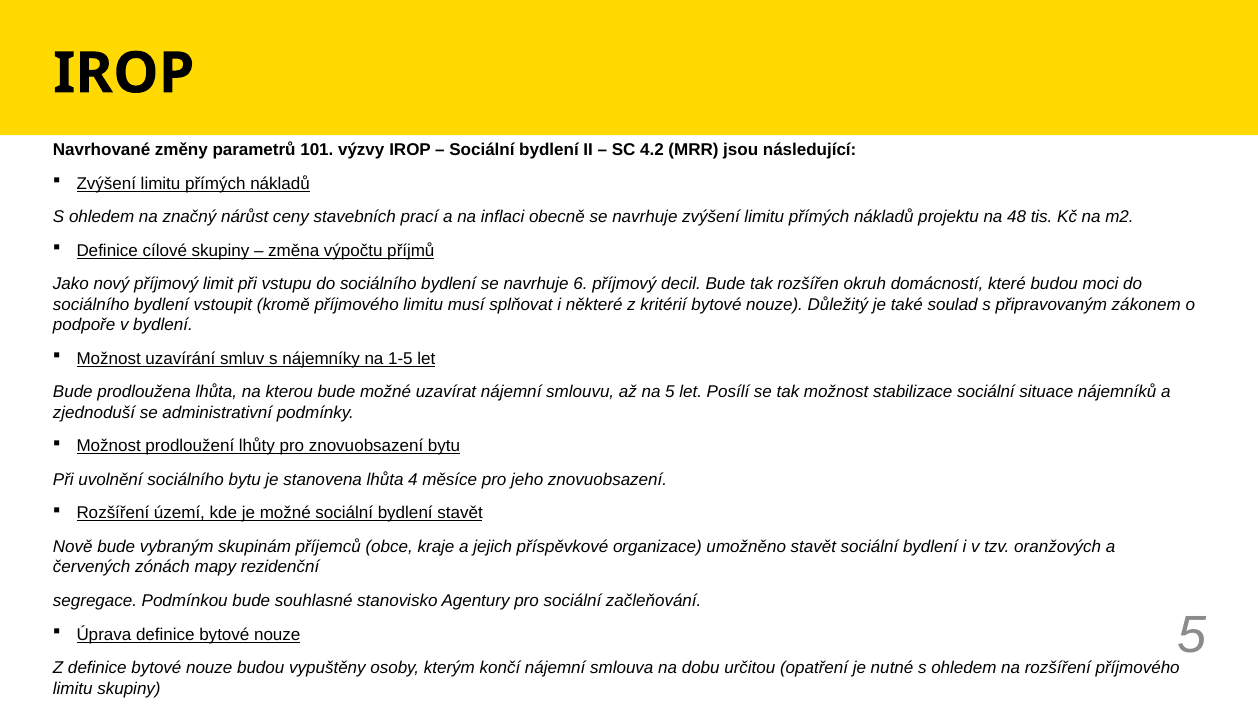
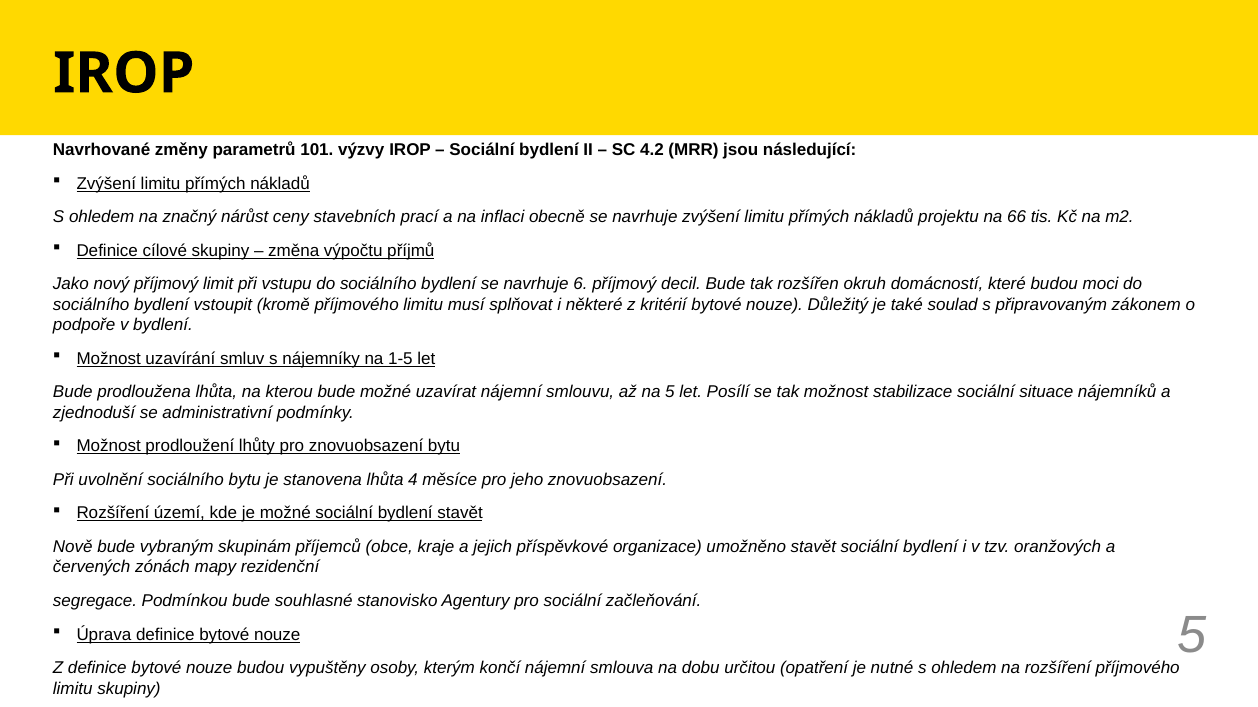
48: 48 -> 66 (1017, 217)
